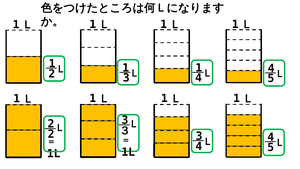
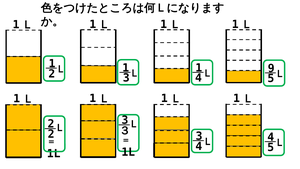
4 Ｌ 4: 4 -> 9 (271, 68)
